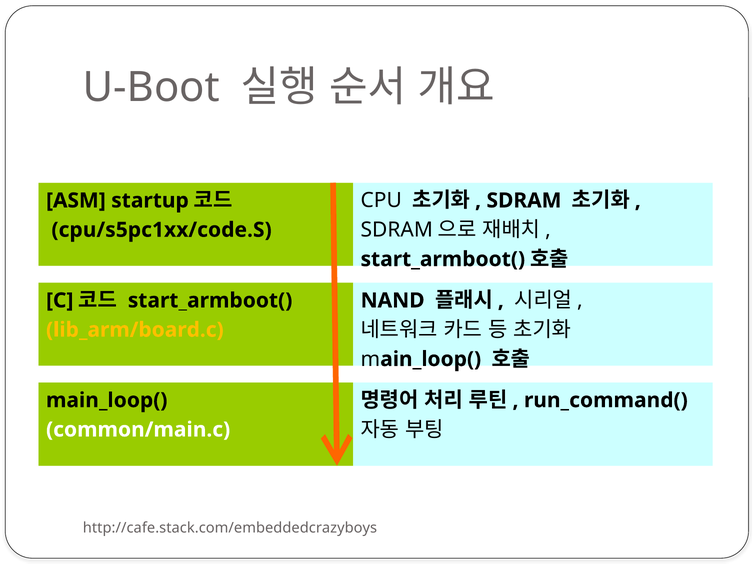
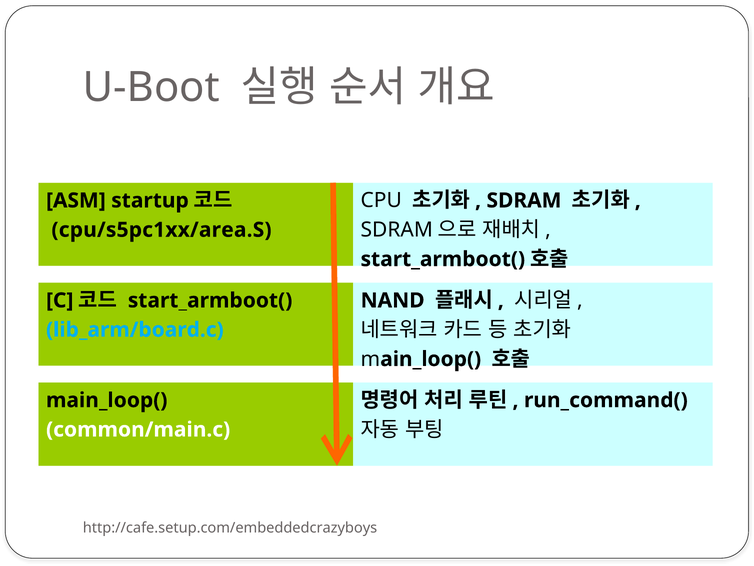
cpu/s5pc1xx/code.S: cpu/s5pc1xx/code.S -> cpu/s5pc1xx/area.S (162, 230)
lib_arm/board.c colour: yellow -> light blue (135, 330)
http://cafe.stack.com/embeddedcrazyboys: http://cafe.stack.com/embeddedcrazyboys -> http://cafe.setup.com/embeddedcrazyboys (230, 528)
